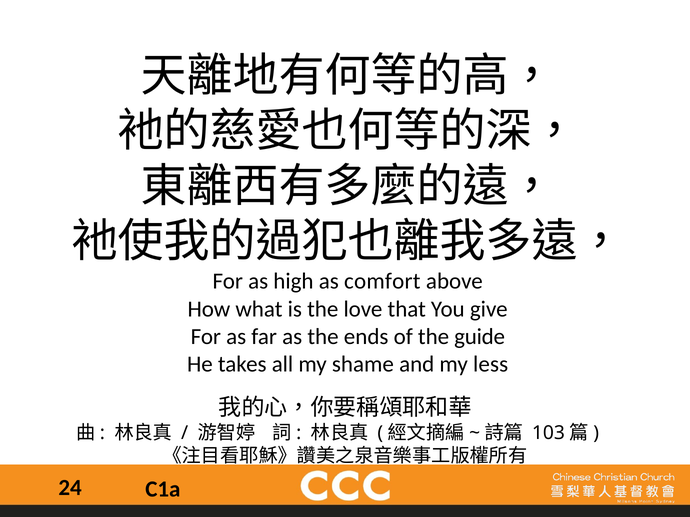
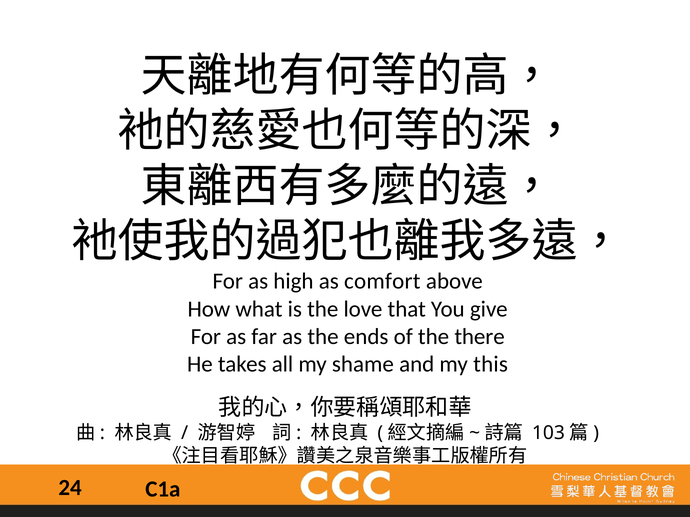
guide: guide -> there (480, 337)
less: less -> this (491, 364)
